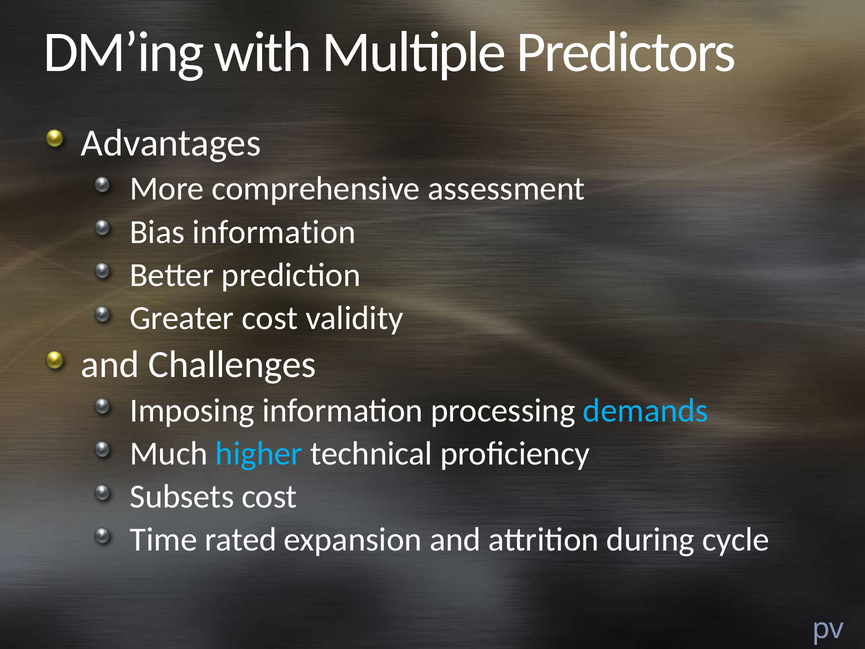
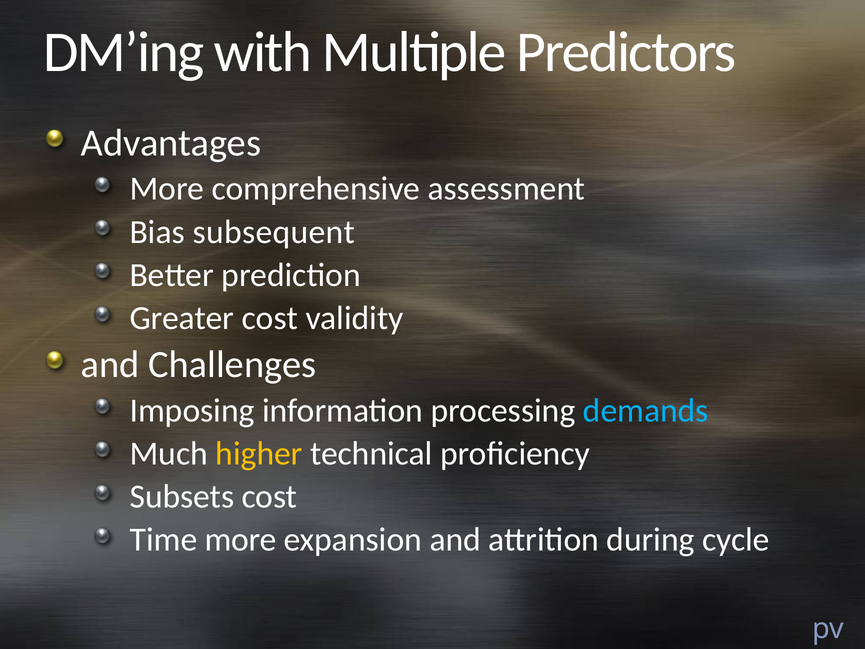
Bias information: information -> subsequent (274, 232)
higher colour: light blue -> yellow (259, 453)
Time rated: rated -> more (241, 540)
